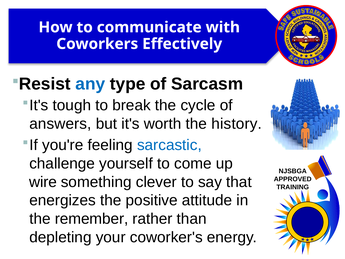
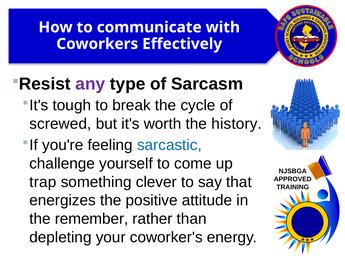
any colour: blue -> purple (90, 84)
answers: answers -> screwed (60, 124)
wire: wire -> trap (43, 182)
